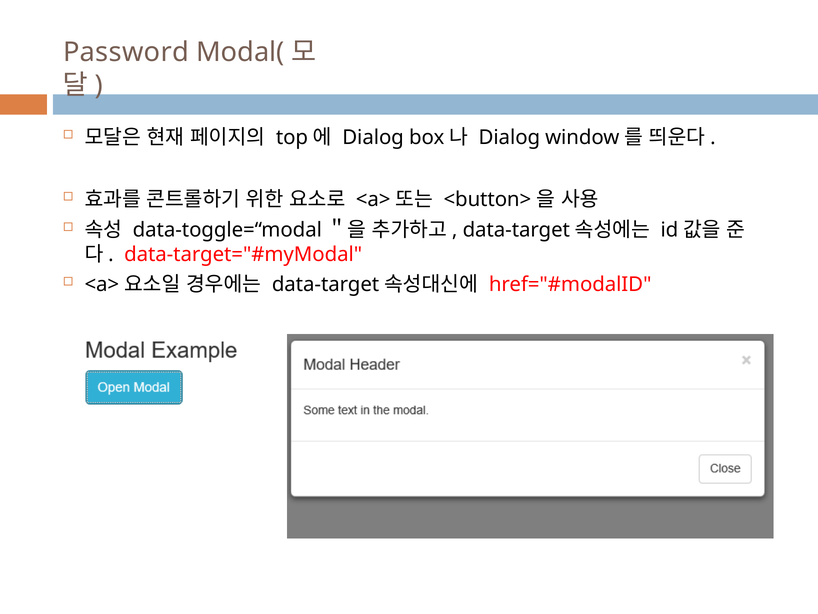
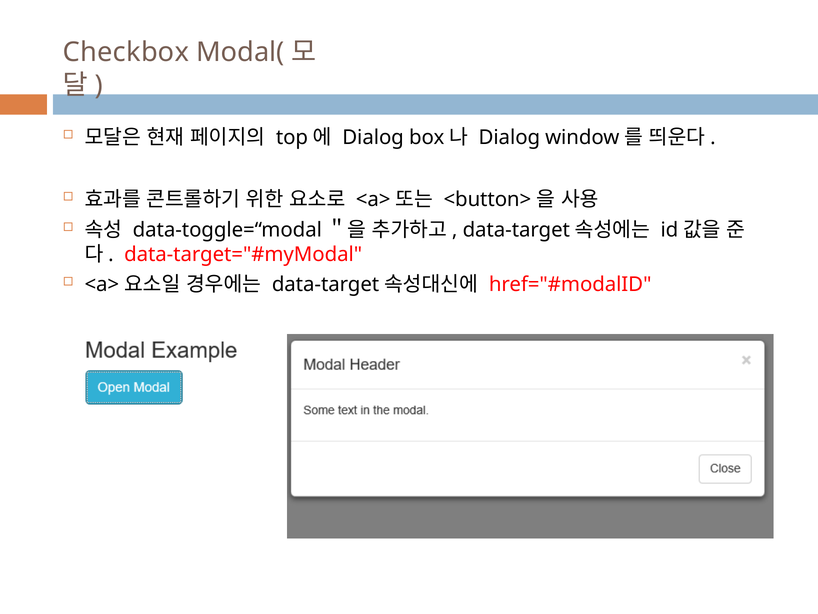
Password: Password -> Checkbox (126, 52)
